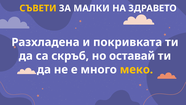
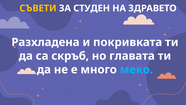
МАЛКИ: МАЛКИ -> СТУДЕН (92, 8)
оставай: оставай -> главата (132, 56)
меко colour: yellow -> light blue (136, 69)
